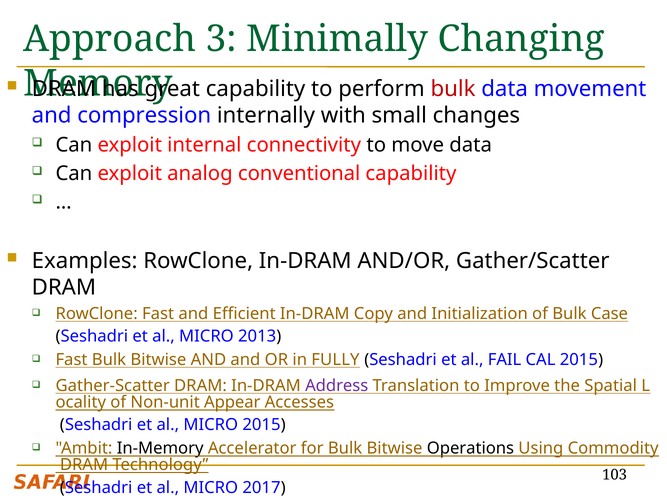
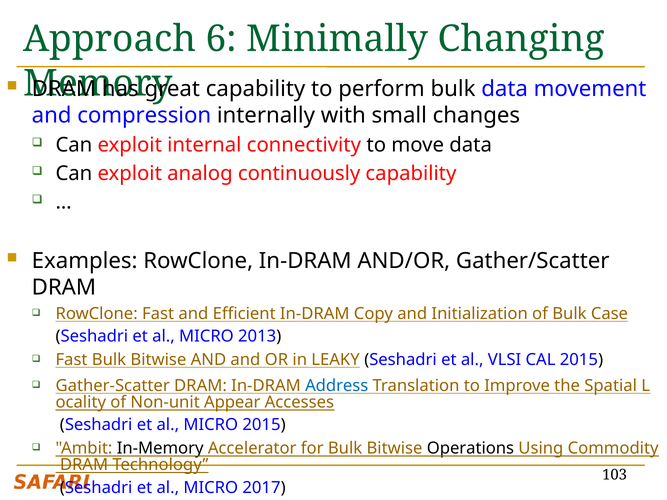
3: 3 -> 6 (221, 39)
bulk colour: red -> black (453, 89)
conventional: conventional -> continuously (299, 174)
FULLY: FULLY -> LEAKY (336, 360)
FAIL: FAIL -> VLSI (505, 360)
Address colour: purple -> blue (337, 386)
